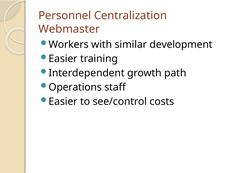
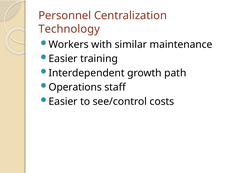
Webmaster: Webmaster -> Technology (69, 29)
development: development -> maintenance (181, 44)
